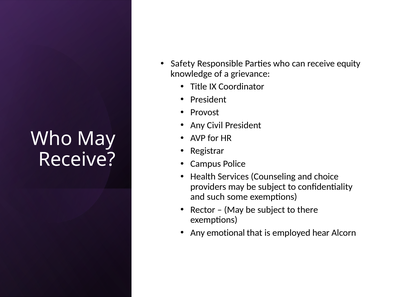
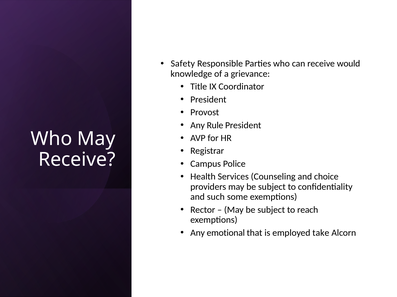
equity: equity -> would (349, 64)
Civil: Civil -> Rule (215, 125)
there: there -> reach (308, 210)
hear: hear -> take (321, 233)
